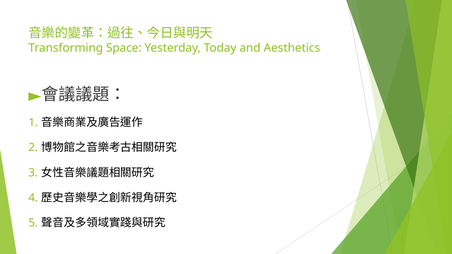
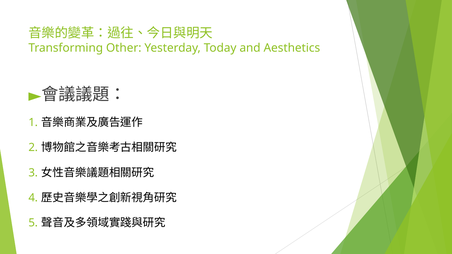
Space: Space -> Other (124, 48)
